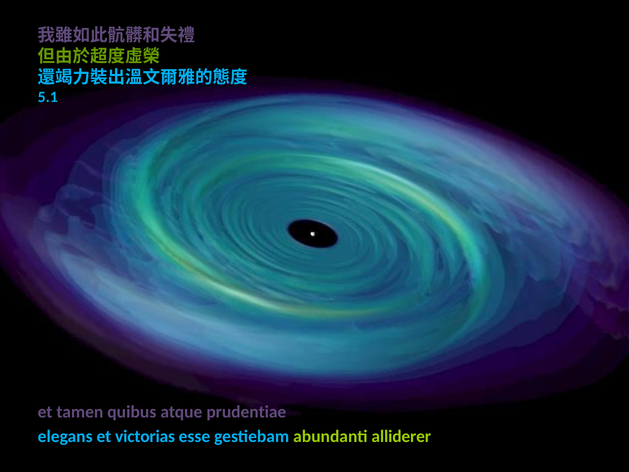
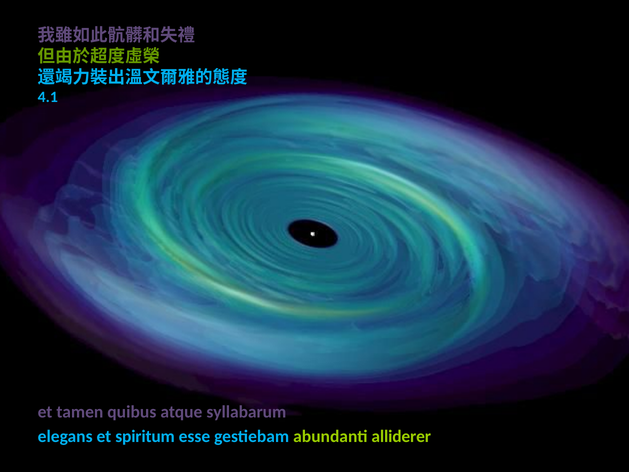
5.1: 5.1 -> 4.1 (48, 97)
prudentiae: prudentiae -> syllabarum (246, 412)
victorias: victorias -> spiritum (145, 436)
